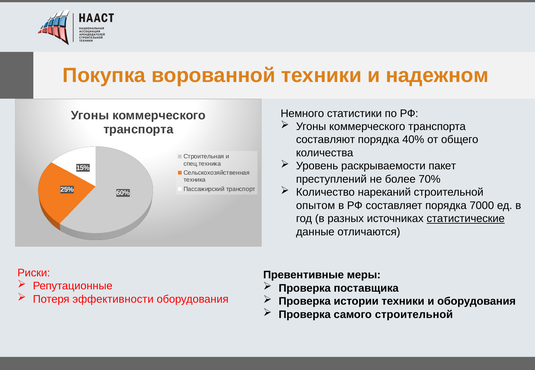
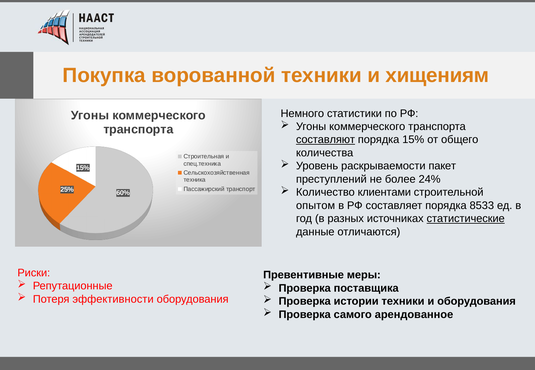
надежном: надежном -> хищениям (437, 75)
составляют underline: none -> present (325, 140)
порядка 40%: 40% -> 15% (413, 140)
70%: 70% -> 24% (430, 179)
нареканий: нареканий -> клиентами (384, 192)
7000: 7000 -> 8533 (482, 206)
самого строительной: строительной -> арендованное (414, 315)
